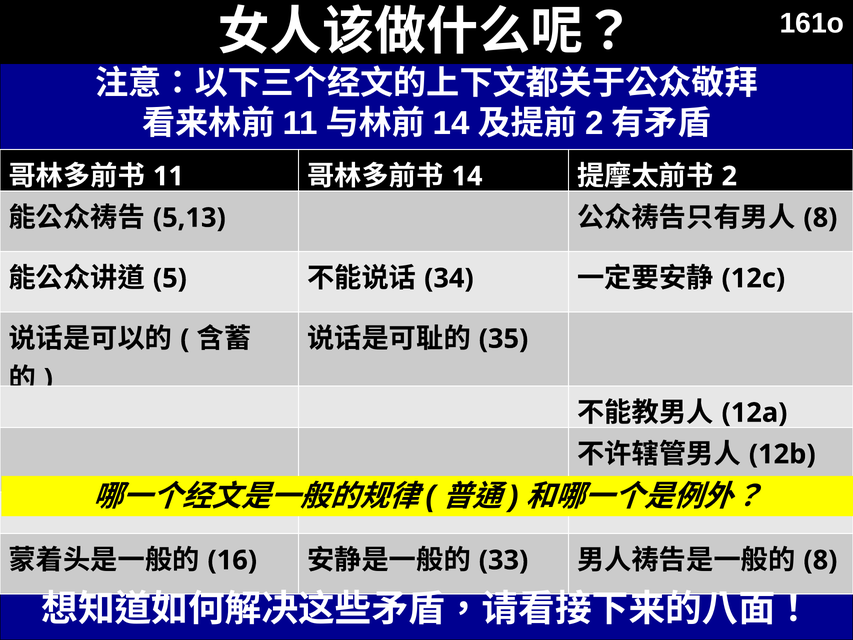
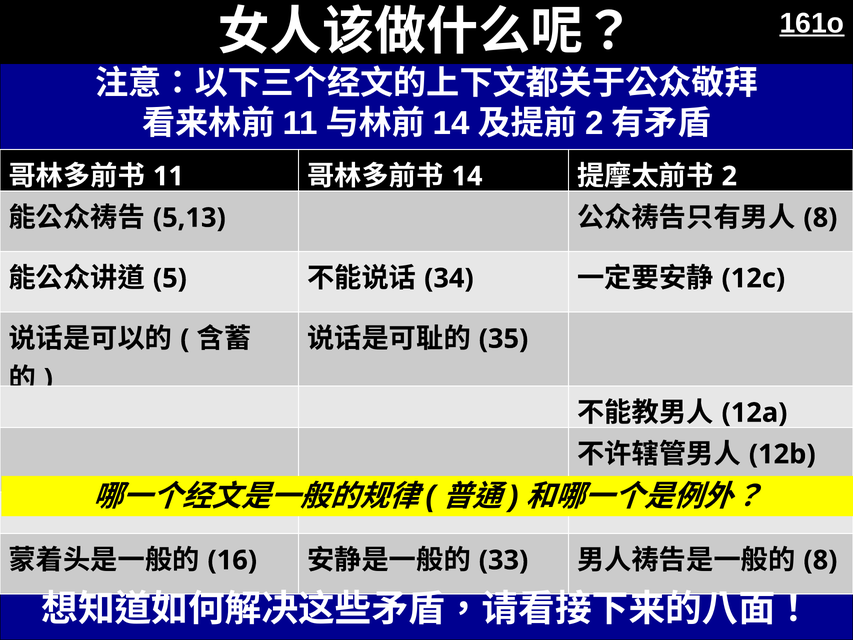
161o underline: none -> present (812, 23)
